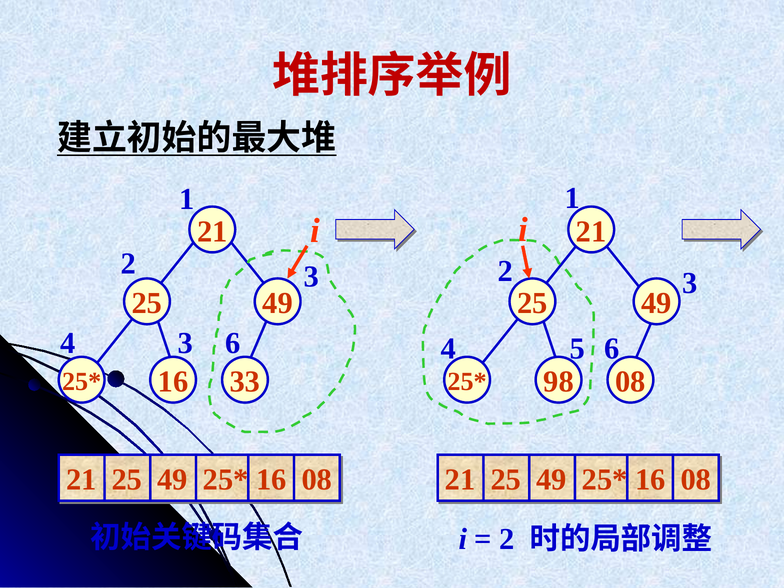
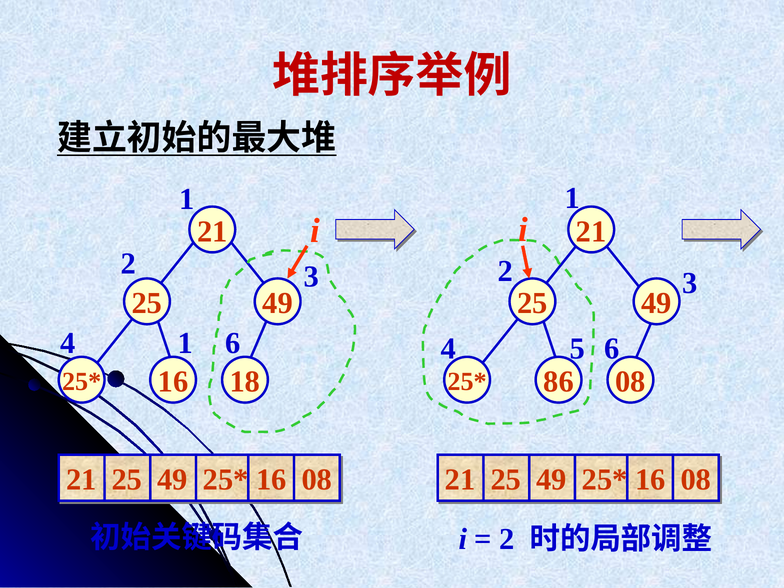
4 3: 3 -> 1 (185, 343)
33: 33 -> 18 (245, 382)
98: 98 -> 86 (559, 382)
